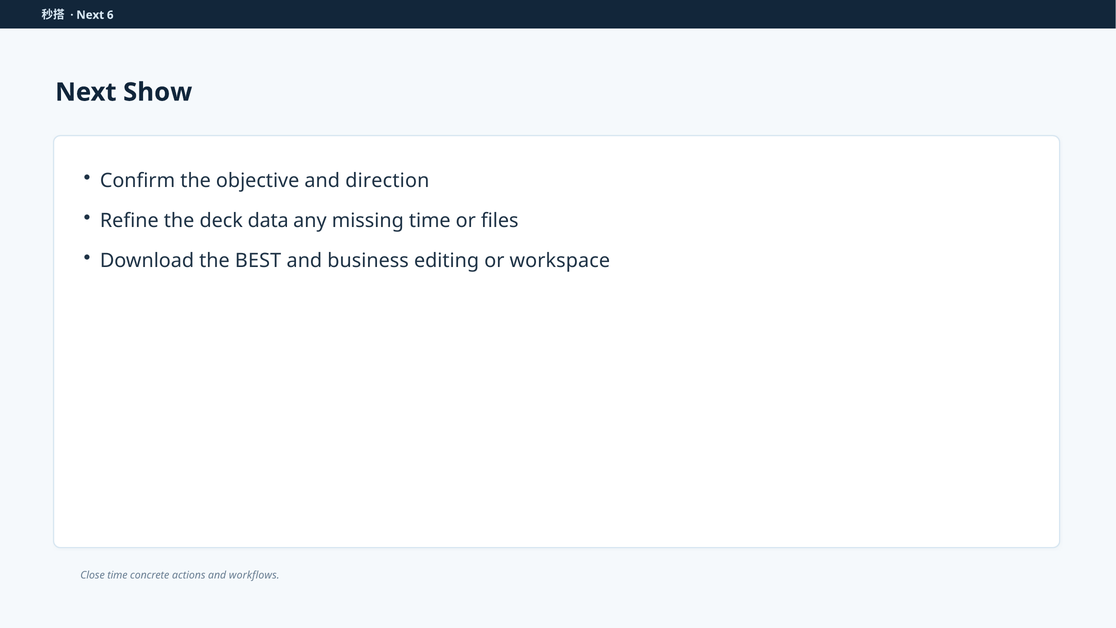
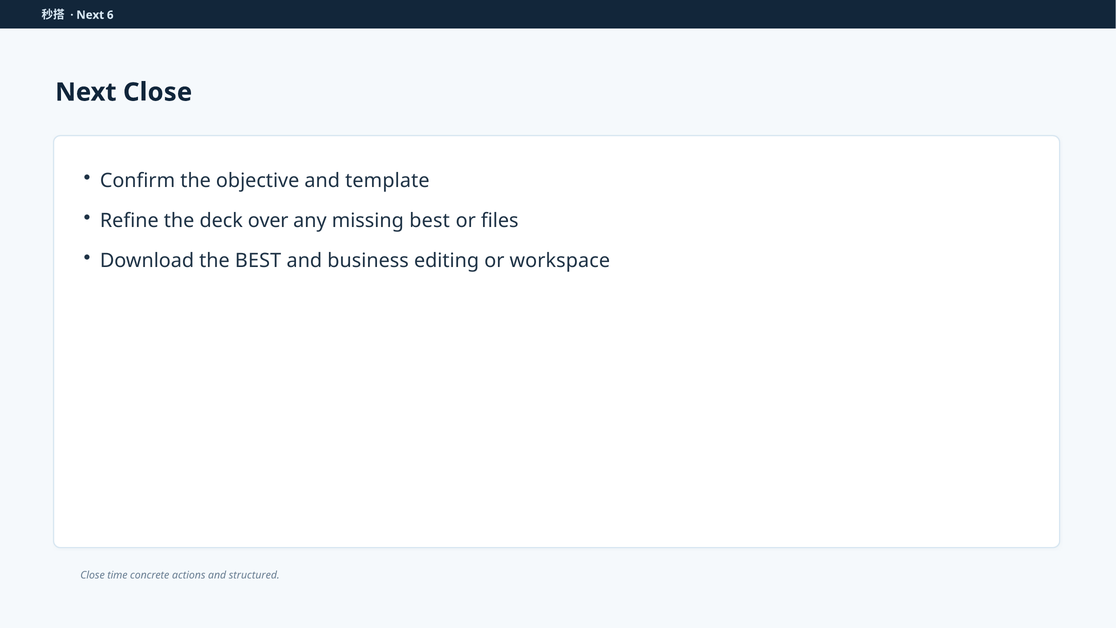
Next Show: Show -> Close (158, 92)
direction: direction -> template (387, 181)
data: data -> over (268, 221)
missing time: time -> best (430, 221)
workflows: workflows -> structured (254, 575)
